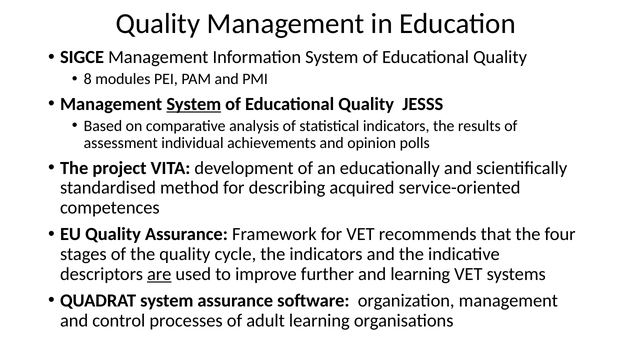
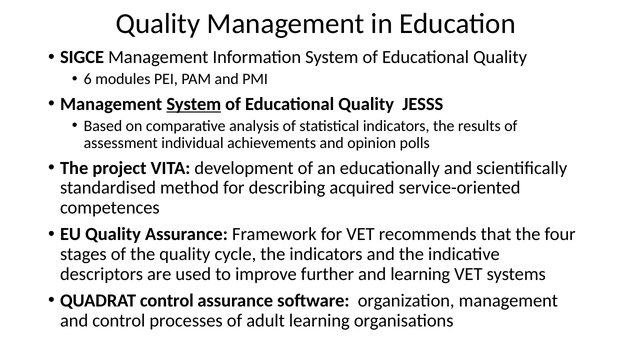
8: 8 -> 6 (88, 79)
are underline: present -> none (159, 274)
QUADRAT system: system -> control (167, 300)
